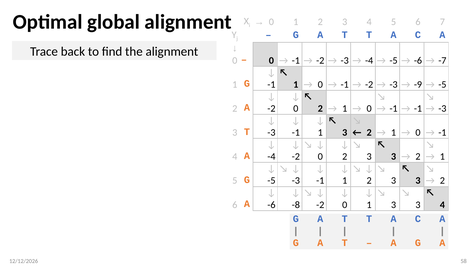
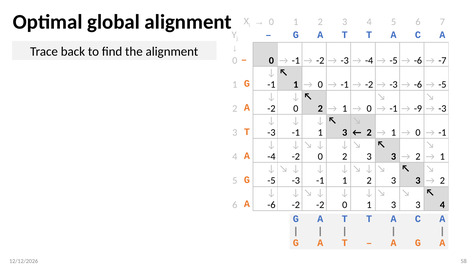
-9: -9 -> -6 (418, 84)
-1: -1 -> -9 (418, 108)
-6 -8: -8 -> -2 (296, 205)
